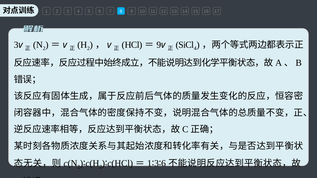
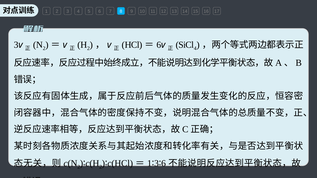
9: 9 -> 6 (159, 45)
